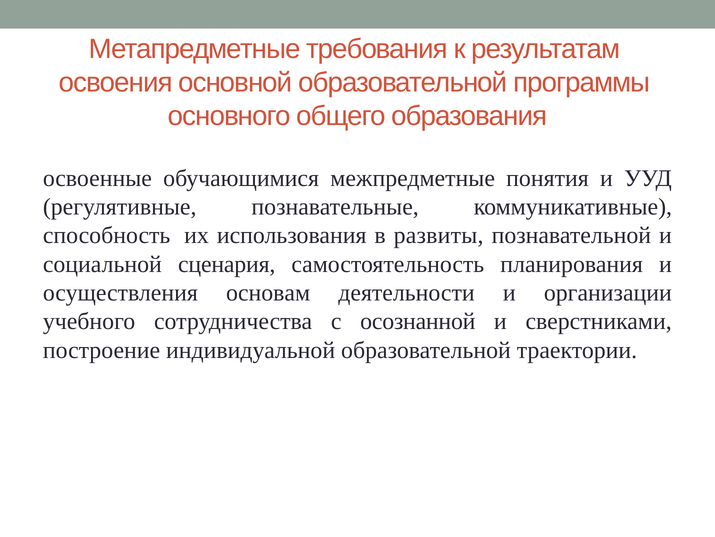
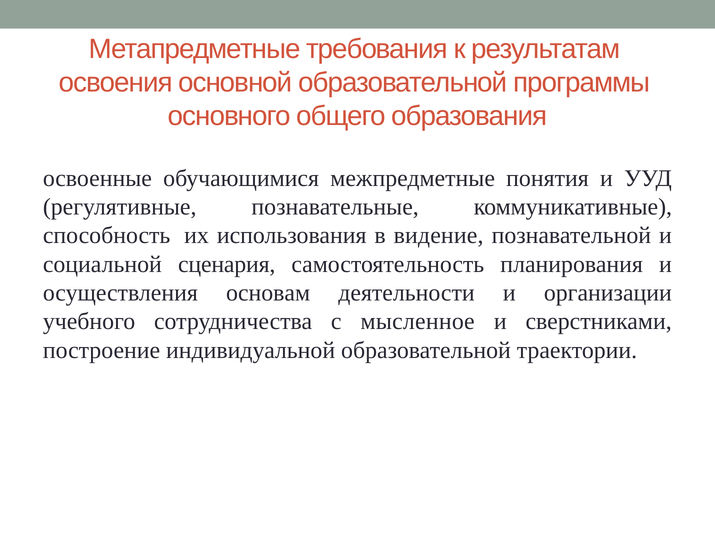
развиты: развиты -> видение (439, 235)
осознанной: осознанной -> мысленное (418, 321)
